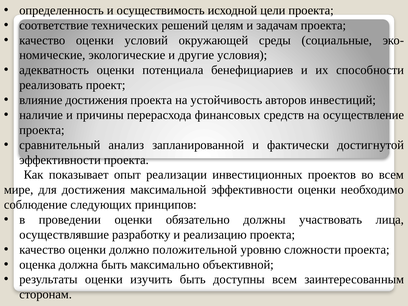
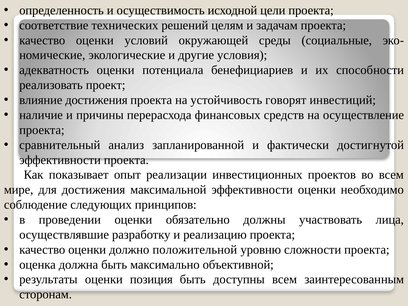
авторов: авторов -> говорят (286, 100)
изучить: изучить -> позиция (151, 280)
